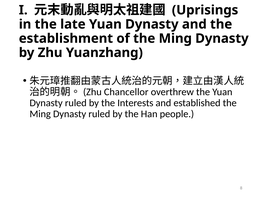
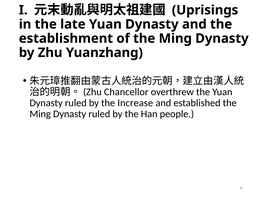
Interests: Interests -> Increase (135, 103)
